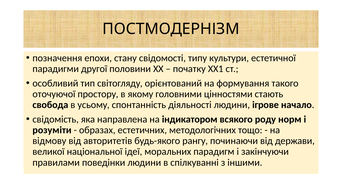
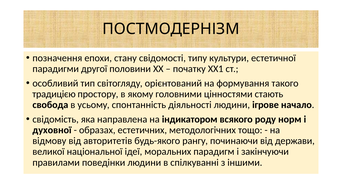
оточуючої: оточуючої -> традицією (54, 94)
розуміти: розуміти -> духовної (52, 130)
